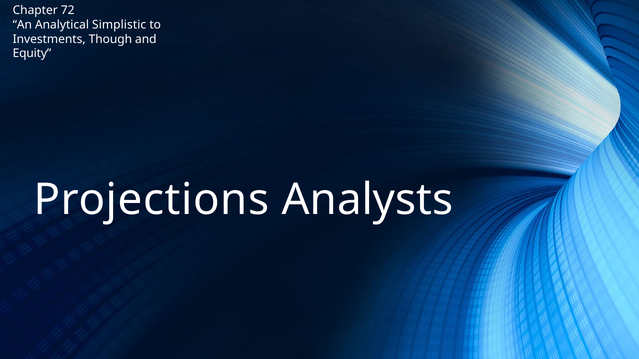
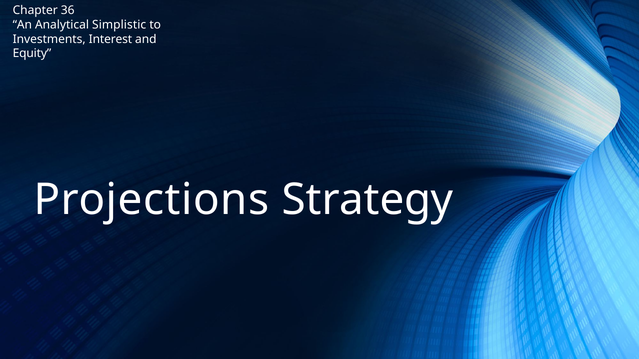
72: 72 -> 36 (68, 10)
Though: Though -> Interest (110, 39)
Analysts: Analysts -> Strategy (368, 200)
